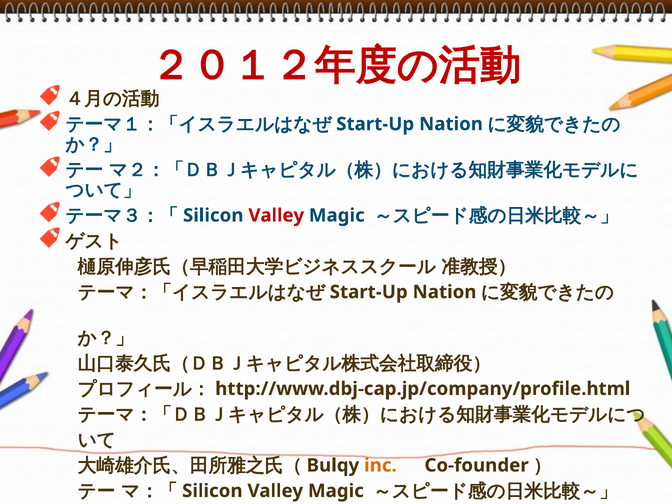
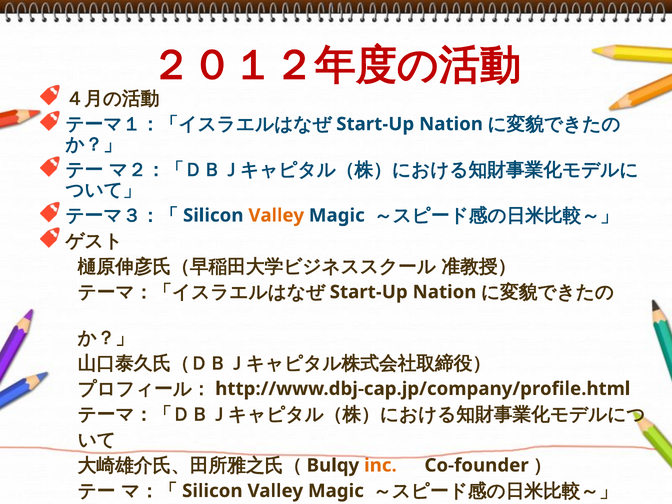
Valley colour: red -> orange (276, 215)
